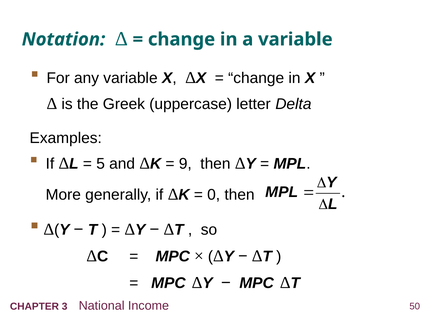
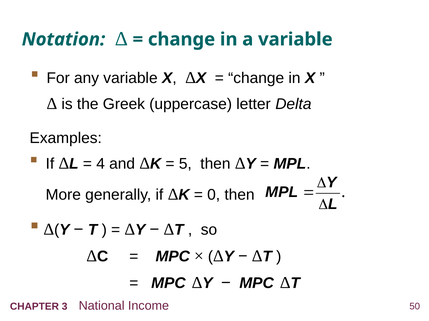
5: 5 -> 4 (101, 164)
9: 9 -> 5 (185, 164)
